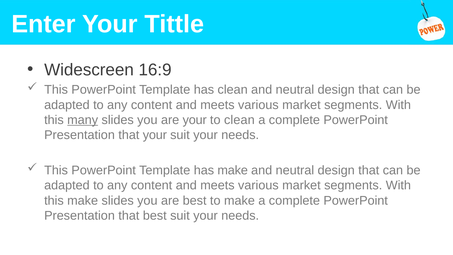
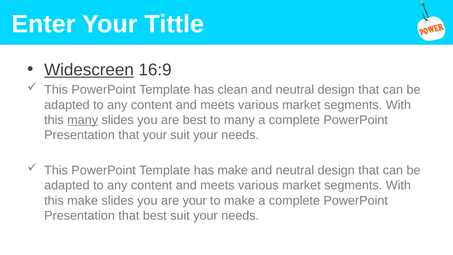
Widescreen underline: none -> present (89, 70)
are your: your -> best (195, 120)
to clean: clean -> many (239, 120)
are best: best -> your (195, 200)
